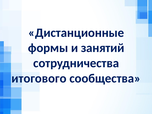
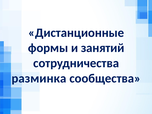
итогового: итогового -> разминка (39, 78)
